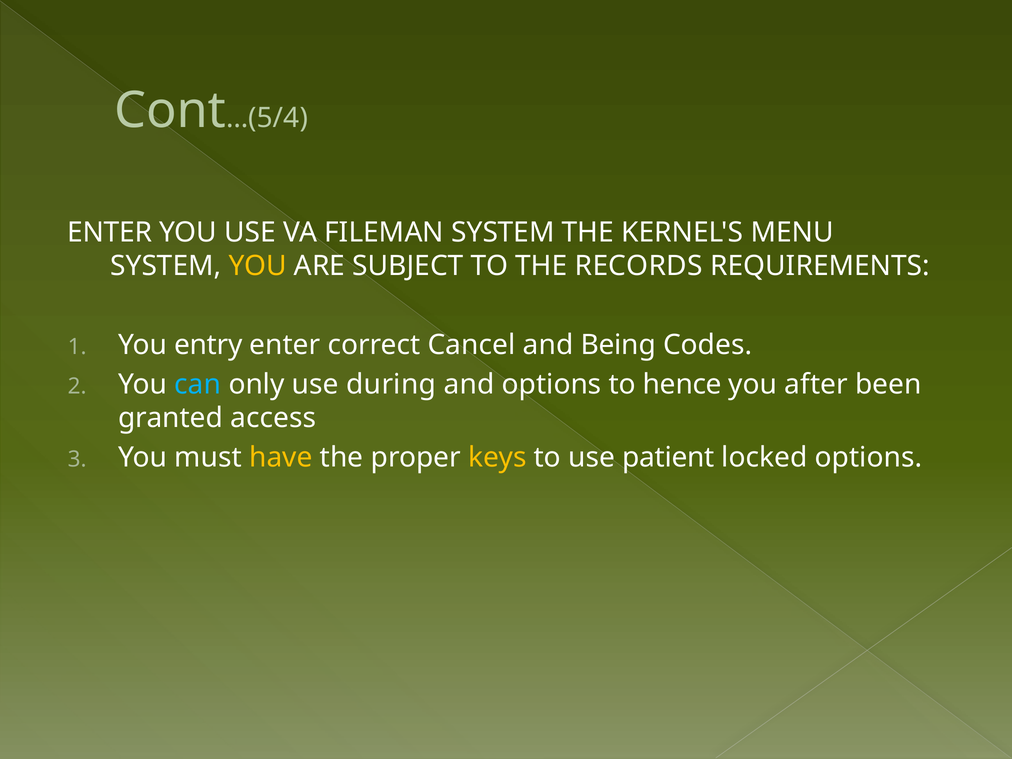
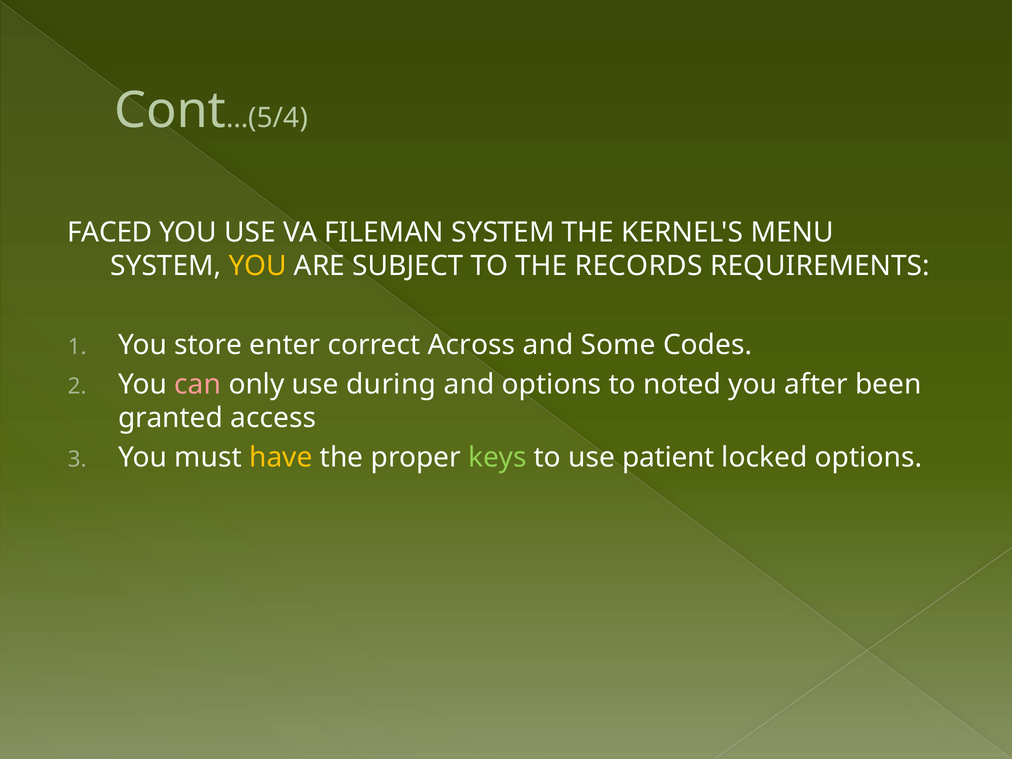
ENTER: ENTER -> FACED (110, 232)
entry: entry -> store (208, 345)
Cancel: Cancel -> Across (471, 345)
Being: Being -> Some (618, 345)
can colour: light blue -> pink (198, 384)
hence: hence -> noted (682, 384)
keys colour: yellow -> light green (497, 457)
